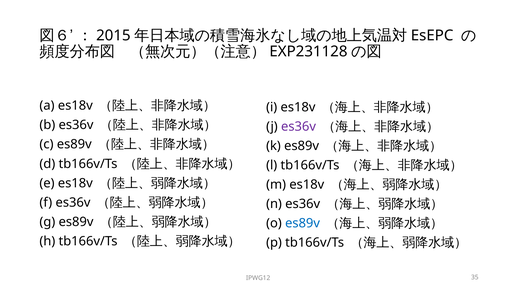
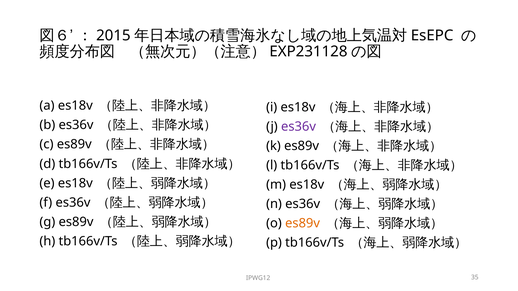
es89v colour: blue -> orange (303, 224)
